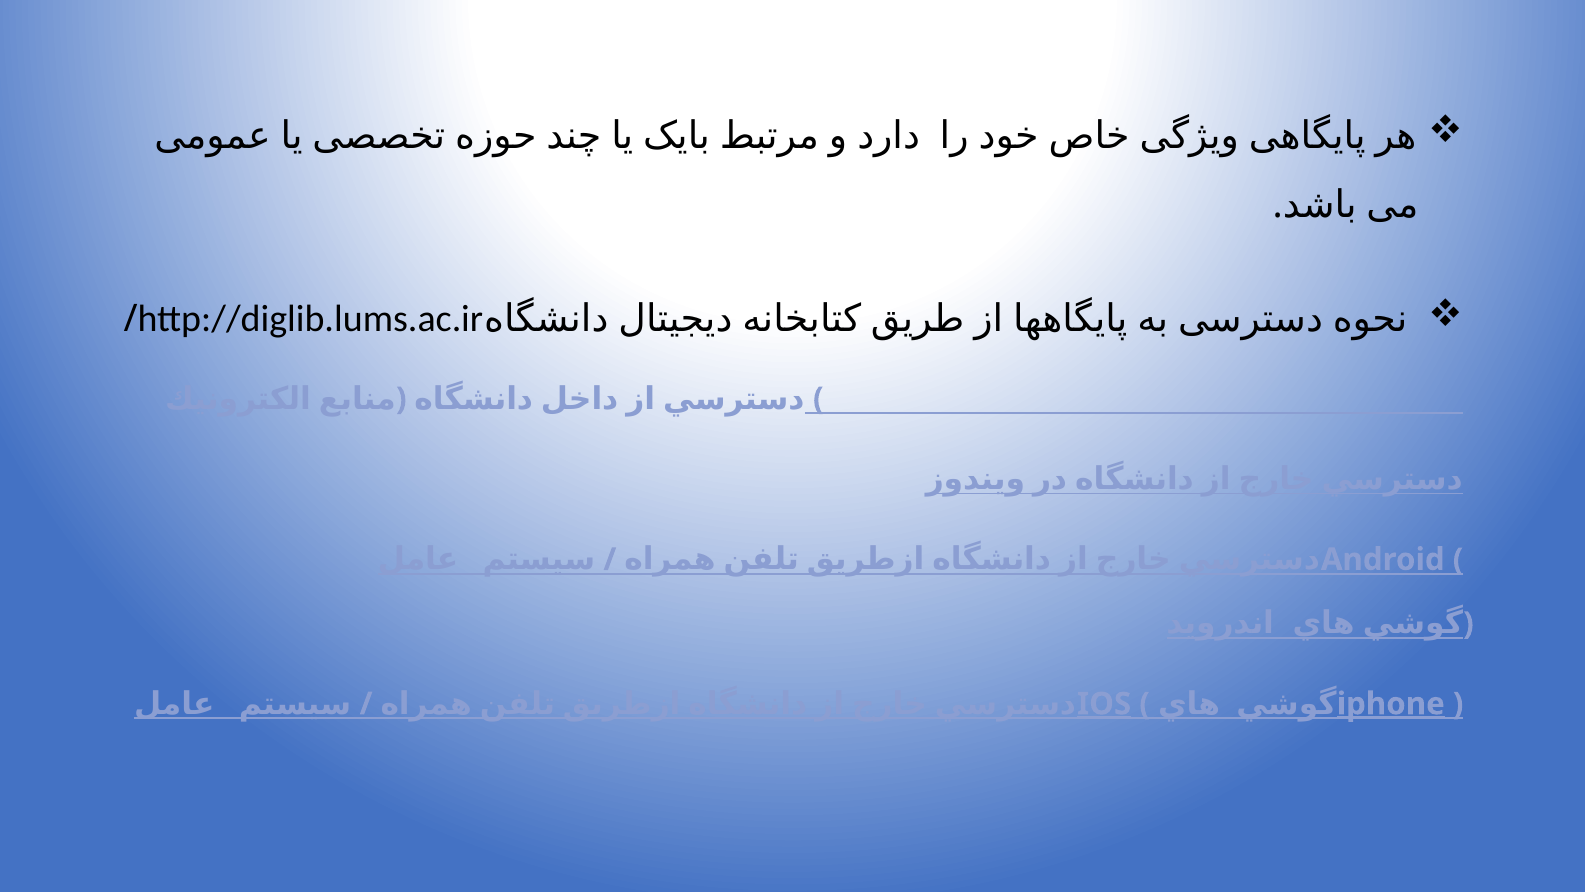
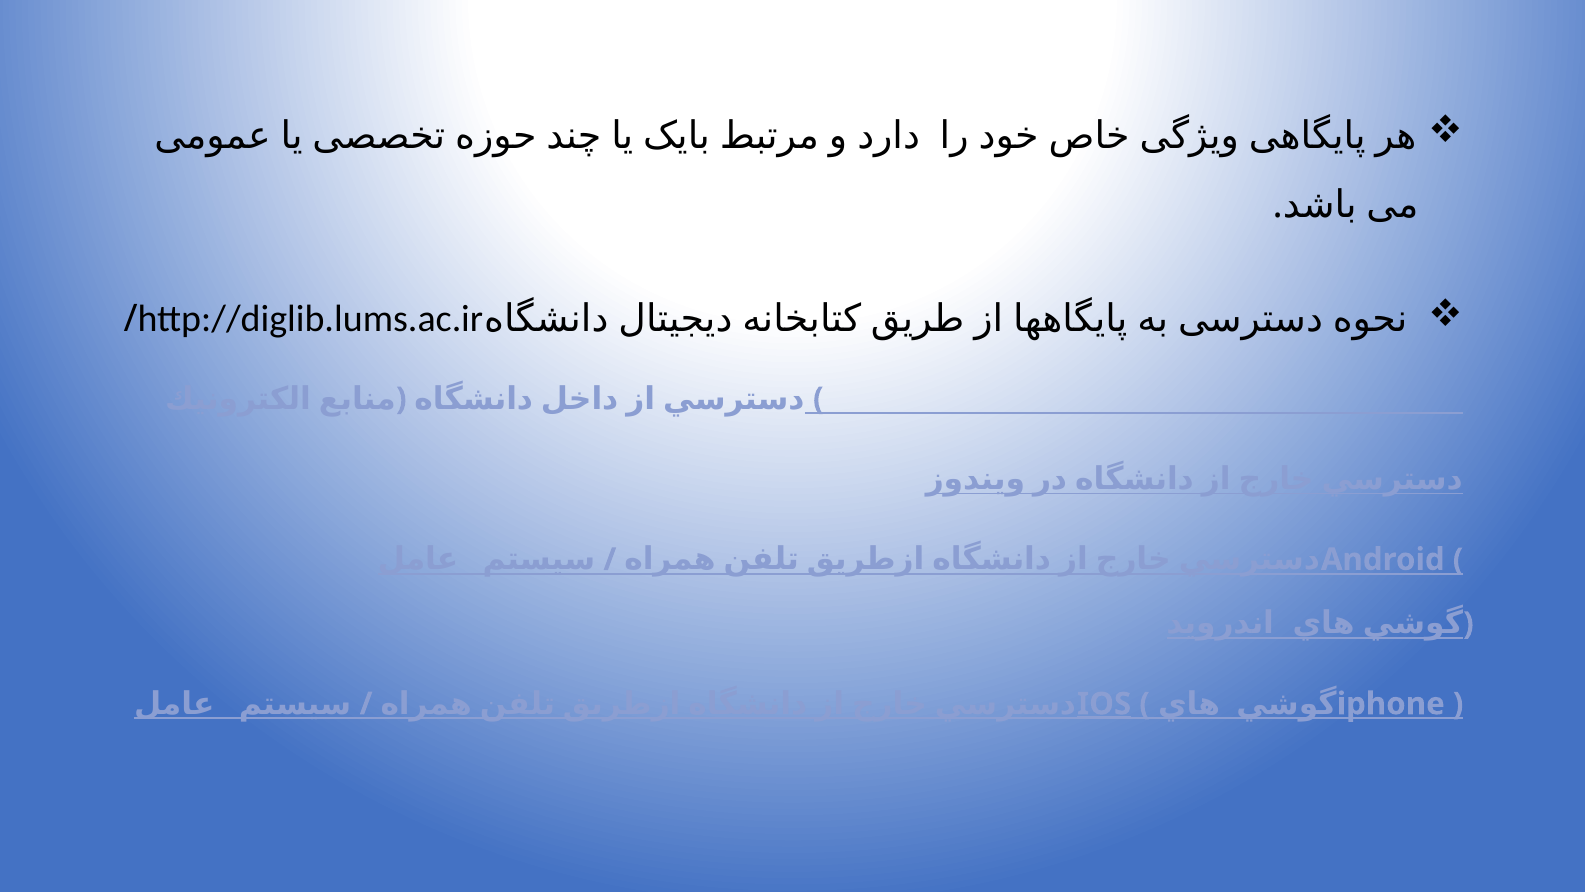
iphone underline: present -> none (1391, 704)
